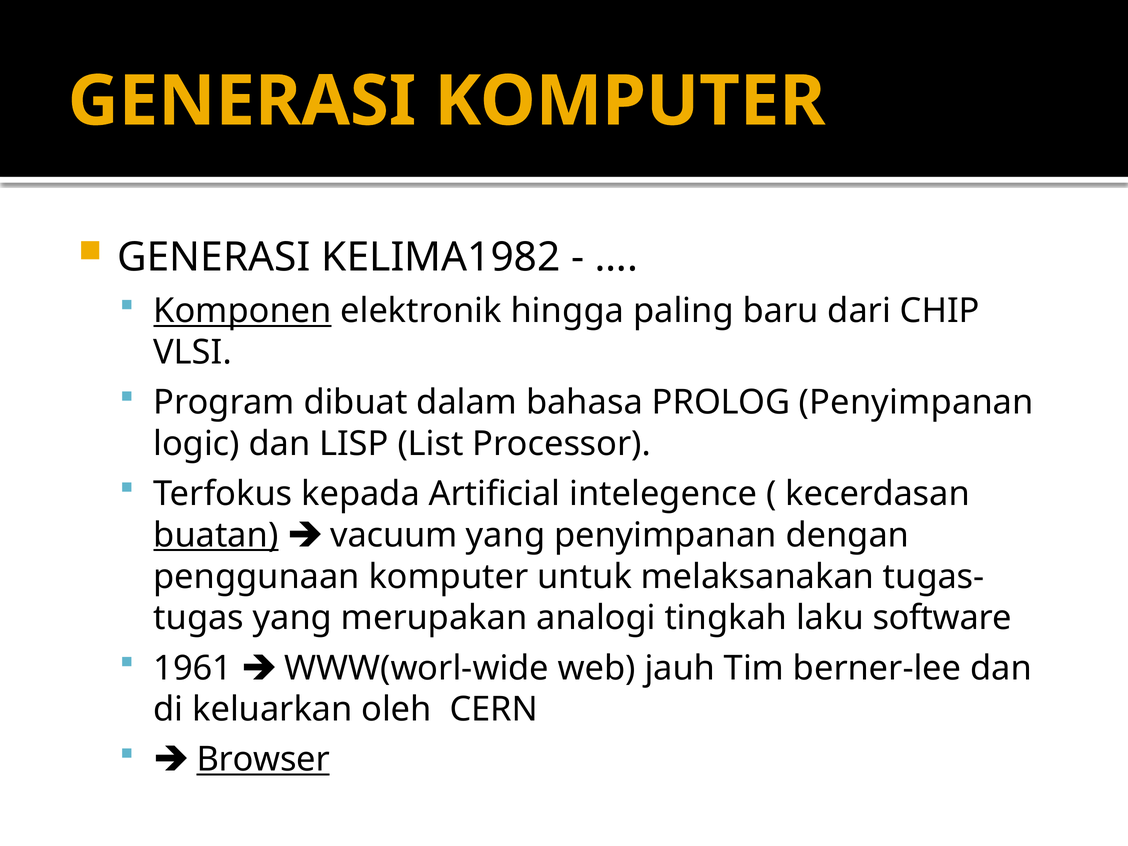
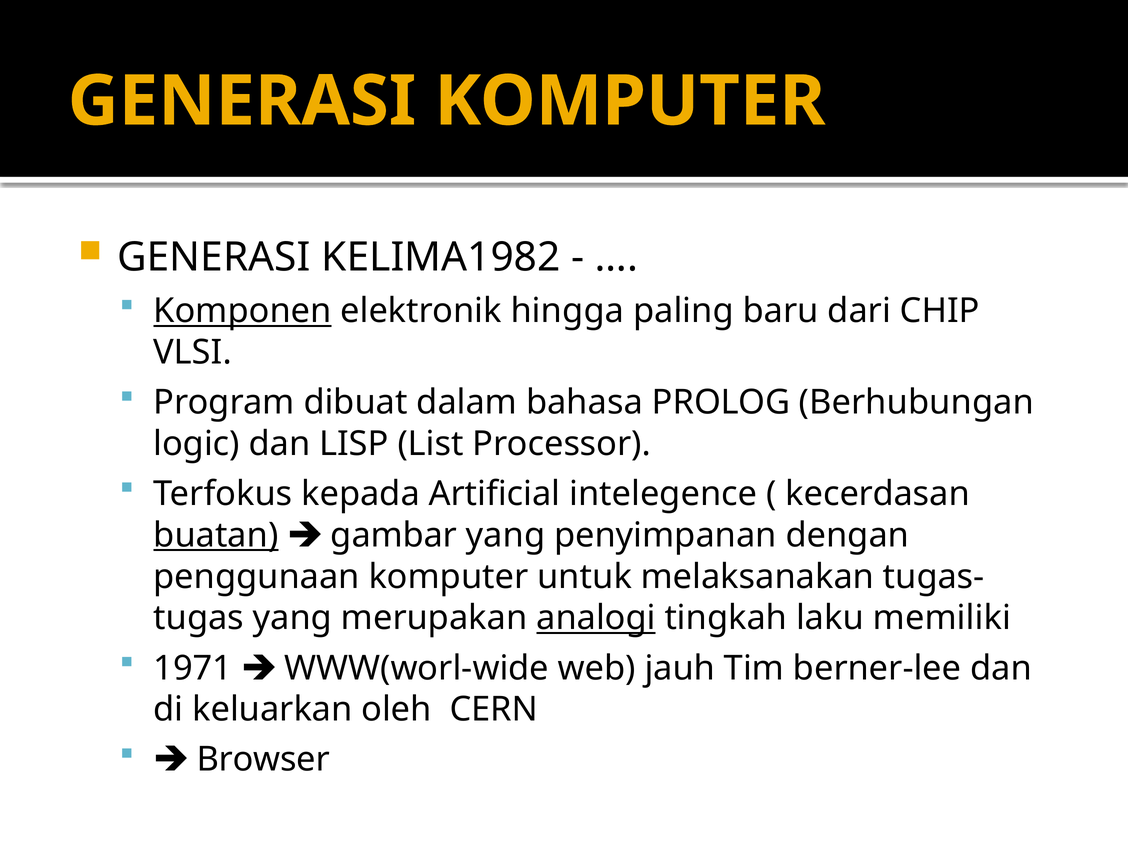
PROLOG Penyimpanan: Penyimpanan -> Berhubungan (916, 402)
vacuum: vacuum -> gambar (394, 535)
analogi underline: none -> present (596, 618)
software: software -> memiliki (942, 618)
1961: 1961 -> 1971 (193, 668)
Browser underline: present -> none (263, 760)
